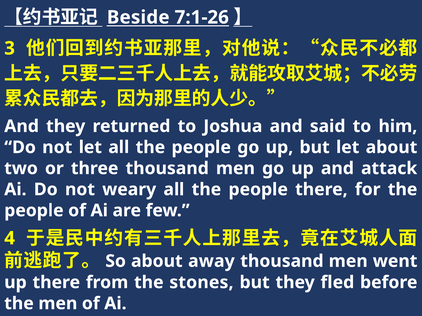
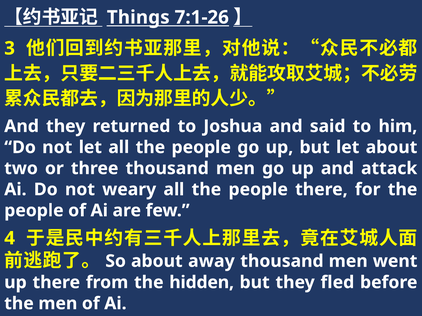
Beside: Beside -> Things (138, 17)
stones: stones -> hidden (202, 283)
